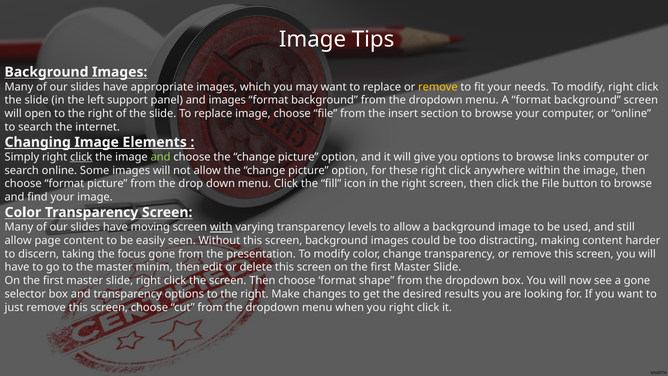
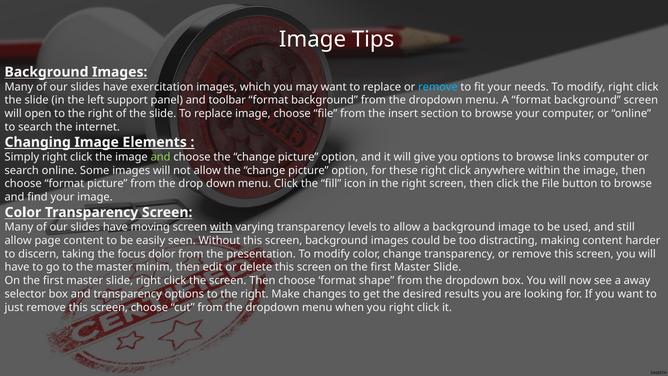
appropriate: appropriate -> exercitation (162, 87)
remove colour: yellow -> light blue (438, 87)
and images: images -> toolbar (227, 100)
click underline: present -> none (81, 157)
focus gone: gone -> dolor (162, 254)
a gone: gone -> away (637, 280)
